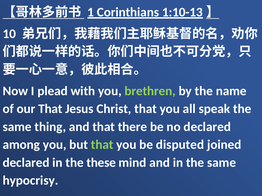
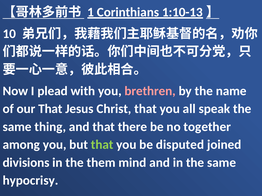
brethren colour: light green -> pink (150, 91)
no declared: declared -> together (207, 127)
declared: declared -> divisions (26, 163)
these: these -> them (101, 163)
